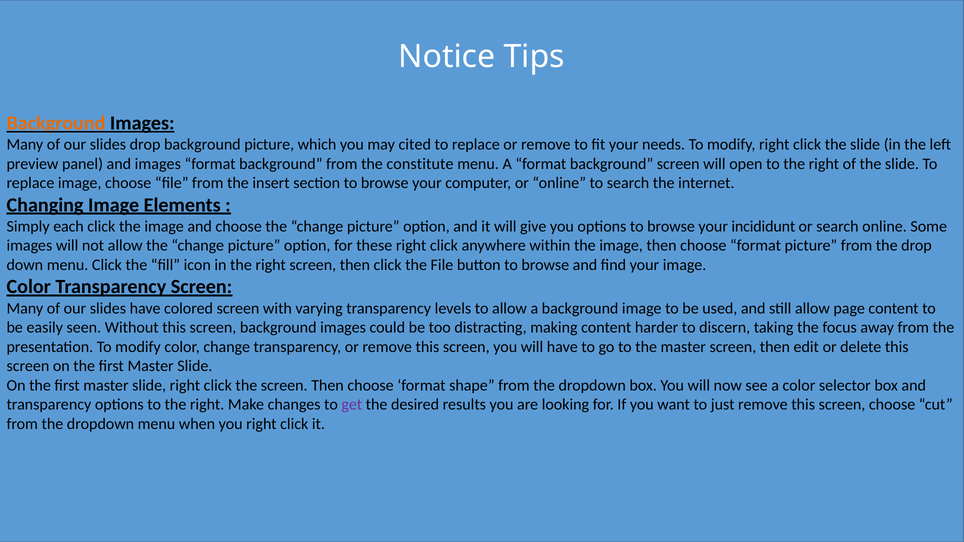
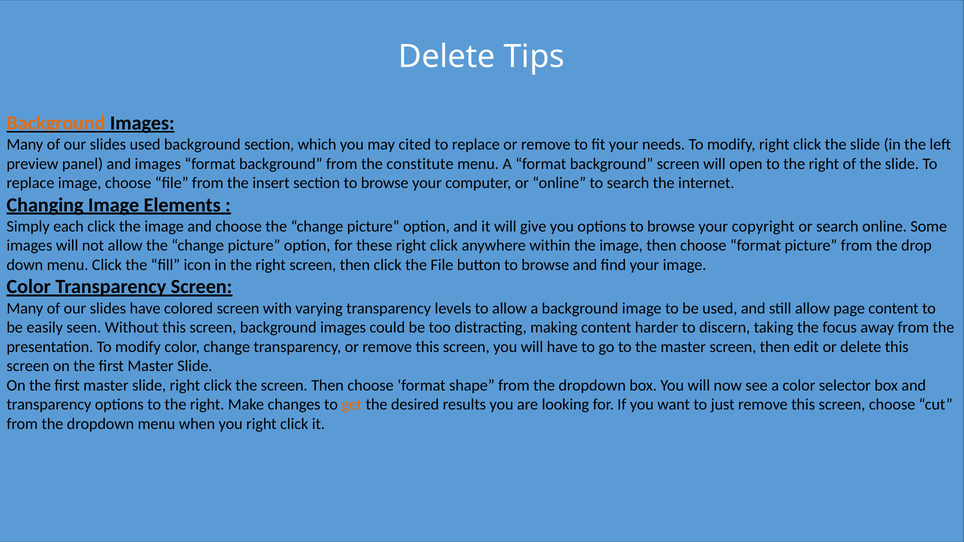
Notice: Notice -> Delete (447, 57)
slides drop: drop -> used (145, 145)
background picture: picture -> section (269, 145)
incididunt: incididunt -> copyright (763, 226)
get colour: purple -> orange (352, 405)
